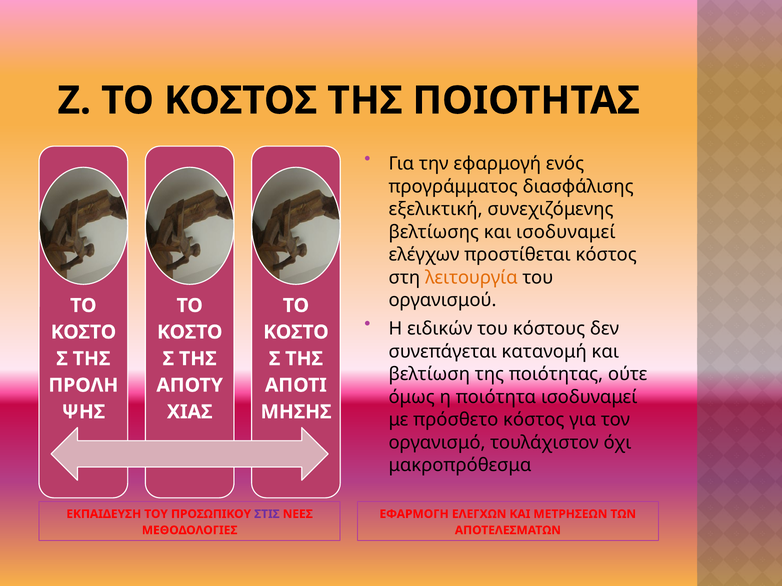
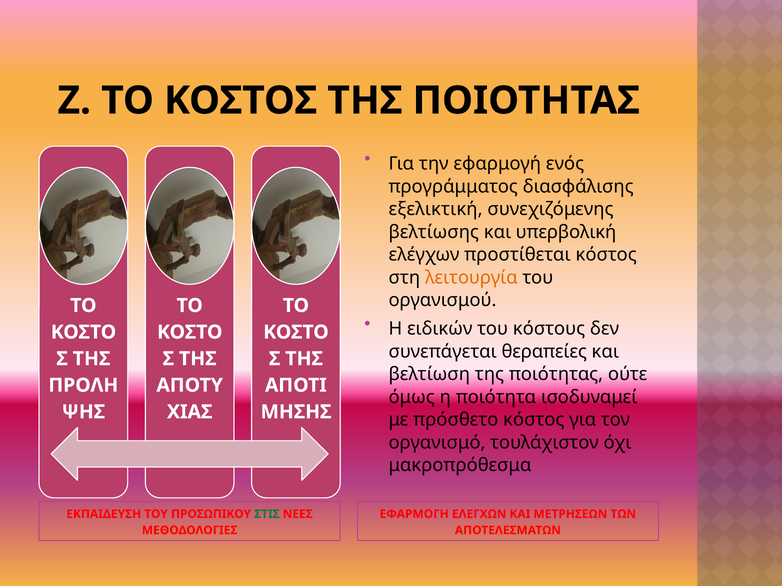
και ισοδυναμεί: ισοδυναμεί -> υπερβολική (566, 232)
κατανομή: κατανομή -> θεραπείες (544, 352)
ΣΤΙΣ colour: purple -> green (267, 514)
